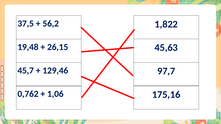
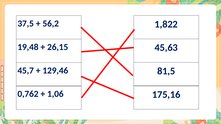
97,7: 97,7 -> 81,5 (166, 71)
